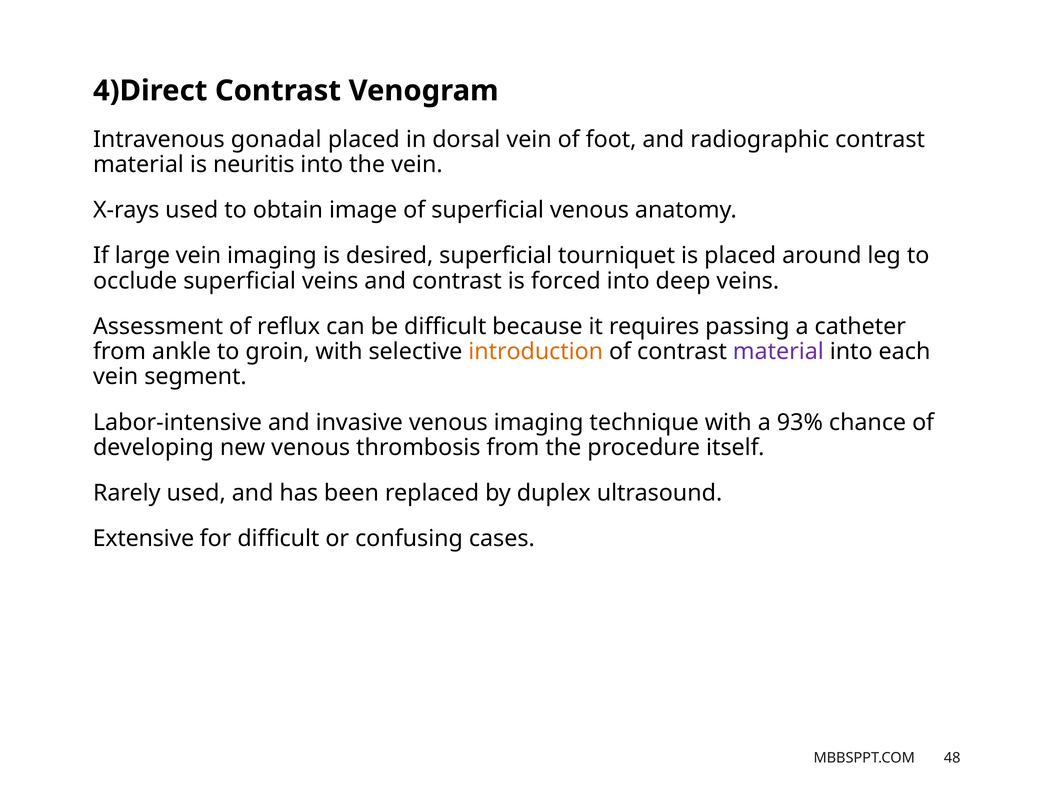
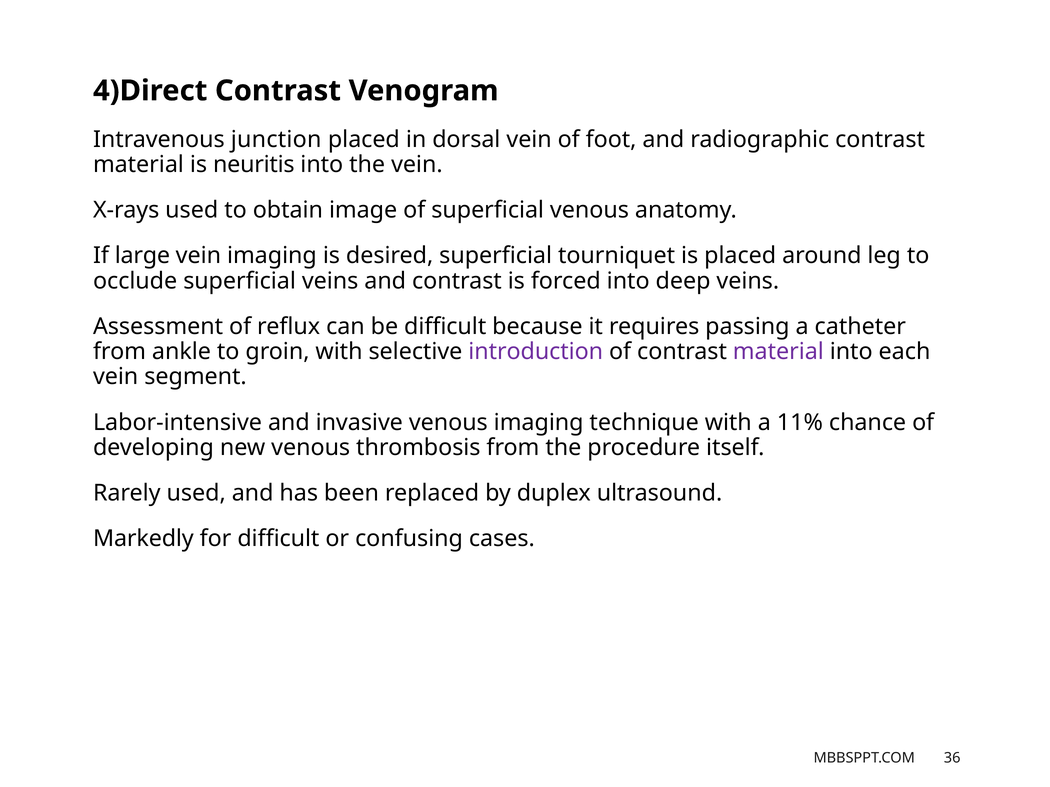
gonadal: gonadal -> junction (276, 140)
introduction colour: orange -> purple (536, 352)
93%: 93% -> 11% (800, 423)
Extensive: Extensive -> Markedly (143, 539)
48: 48 -> 36 (952, 759)
